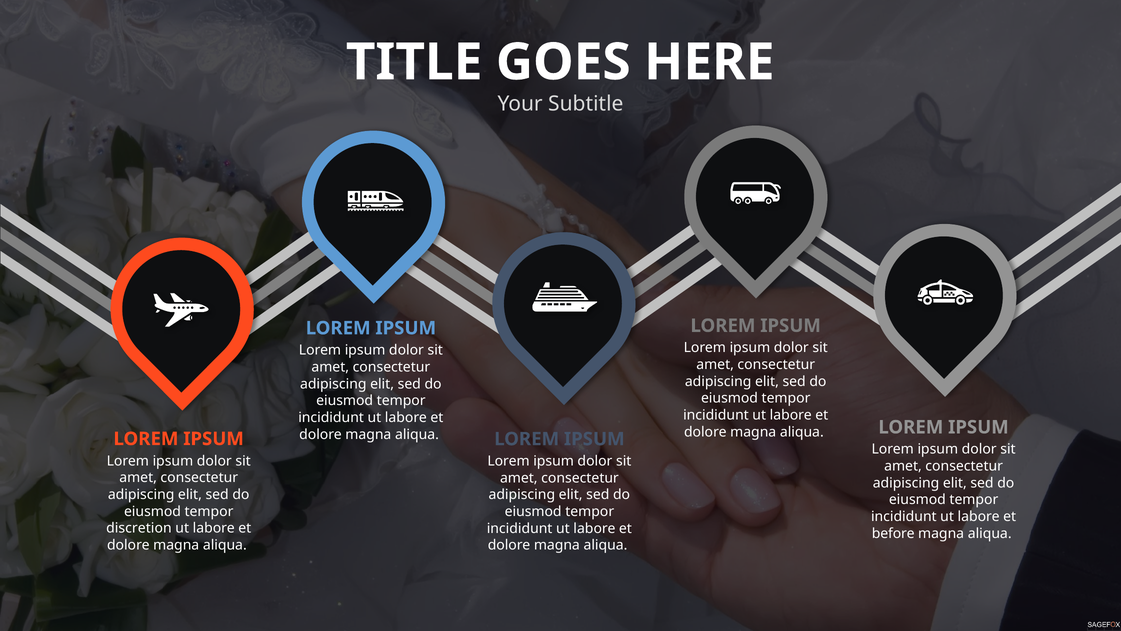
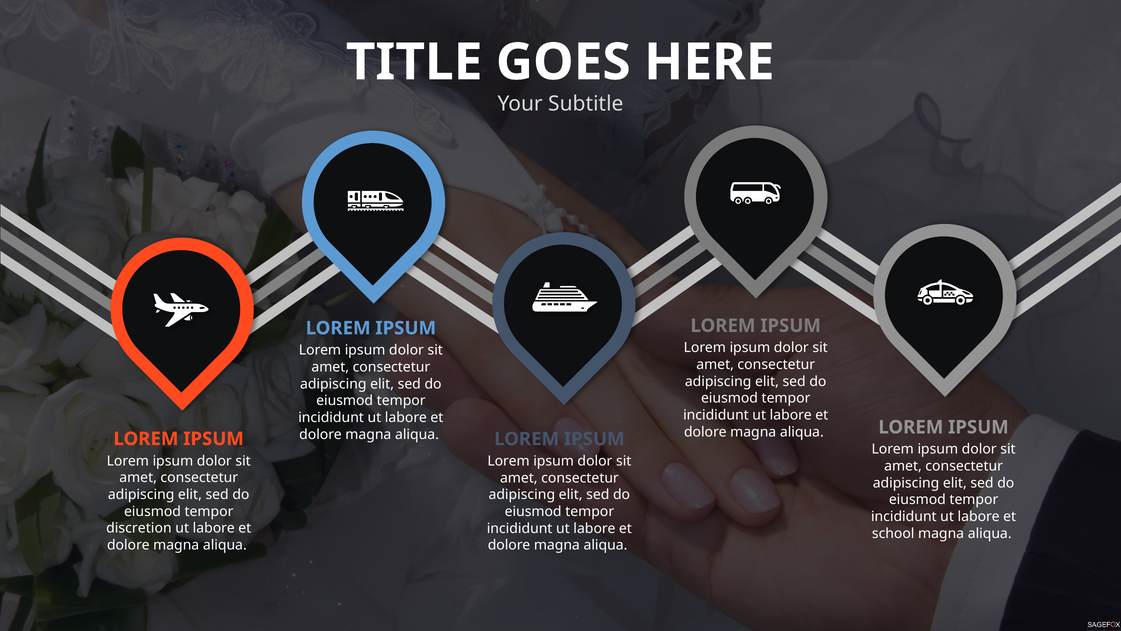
before: before -> school (893, 533)
